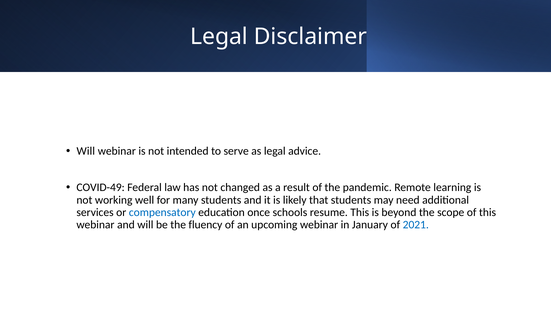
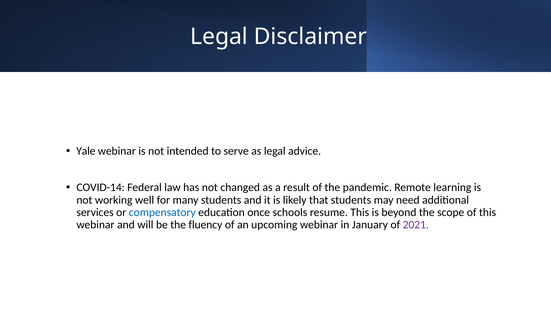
Will: Will -> Yale (86, 151)
COVID-49: COVID-49 -> COVID-14 (101, 187)
2021 colour: blue -> purple (416, 225)
